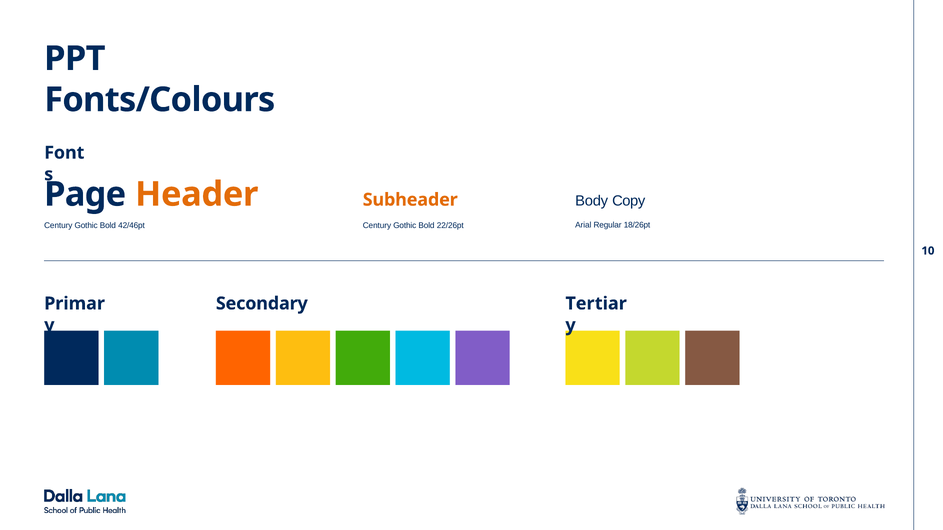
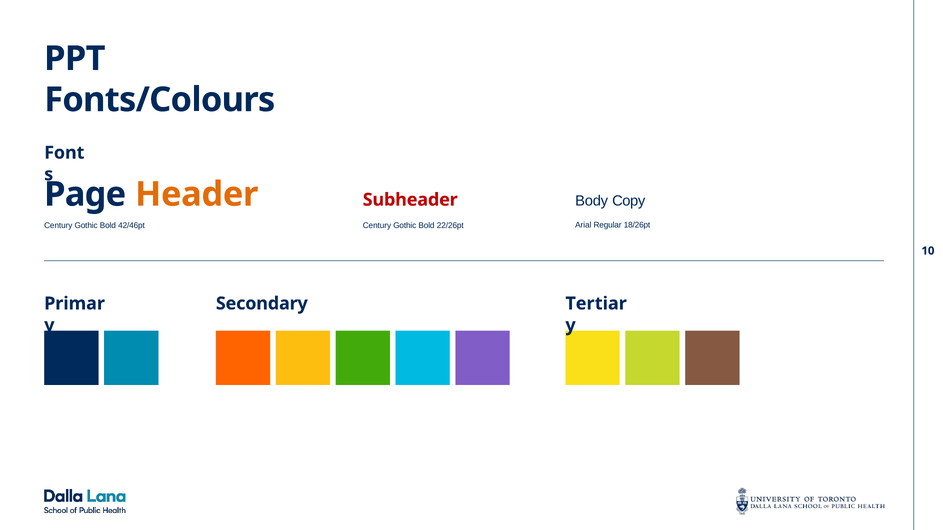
Subheader colour: orange -> red (410, 200)
